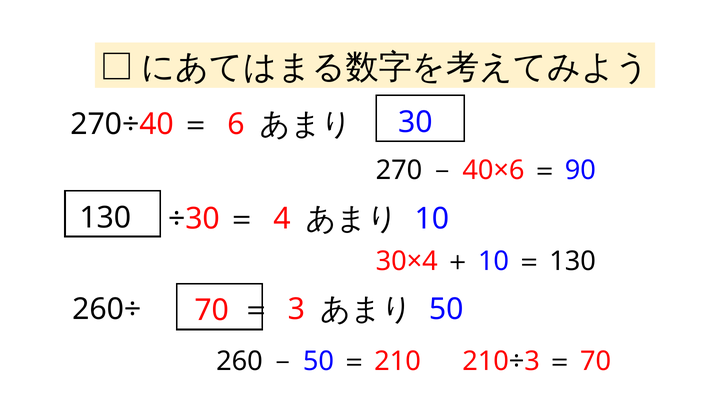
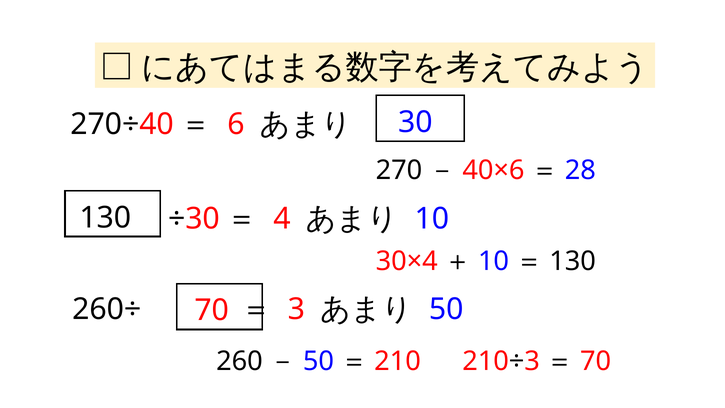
90: 90 -> 28 (580, 170)
